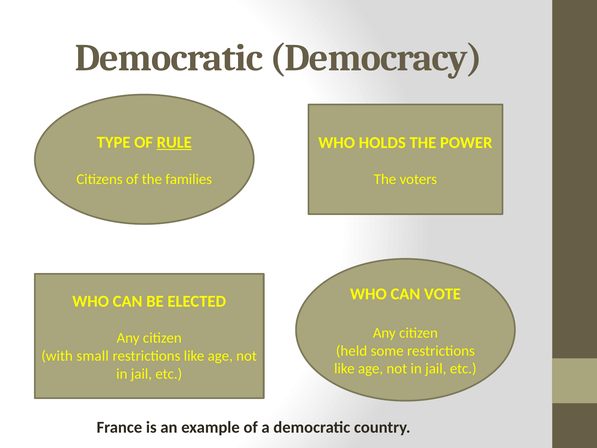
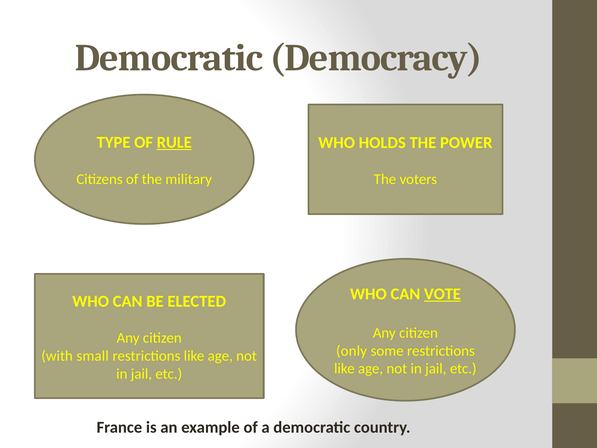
families: families -> military (189, 179)
VOTE underline: none -> present (442, 294)
held: held -> only (351, 351)
